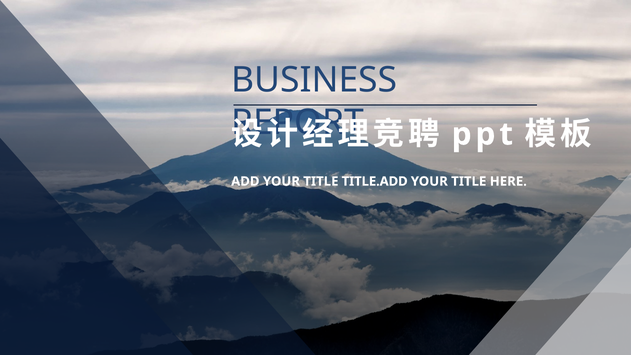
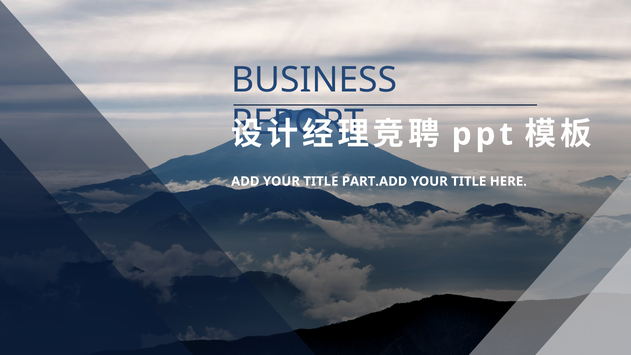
TITLE.ADD: TITLE.ADD -> PART.ADD (375, 181)
